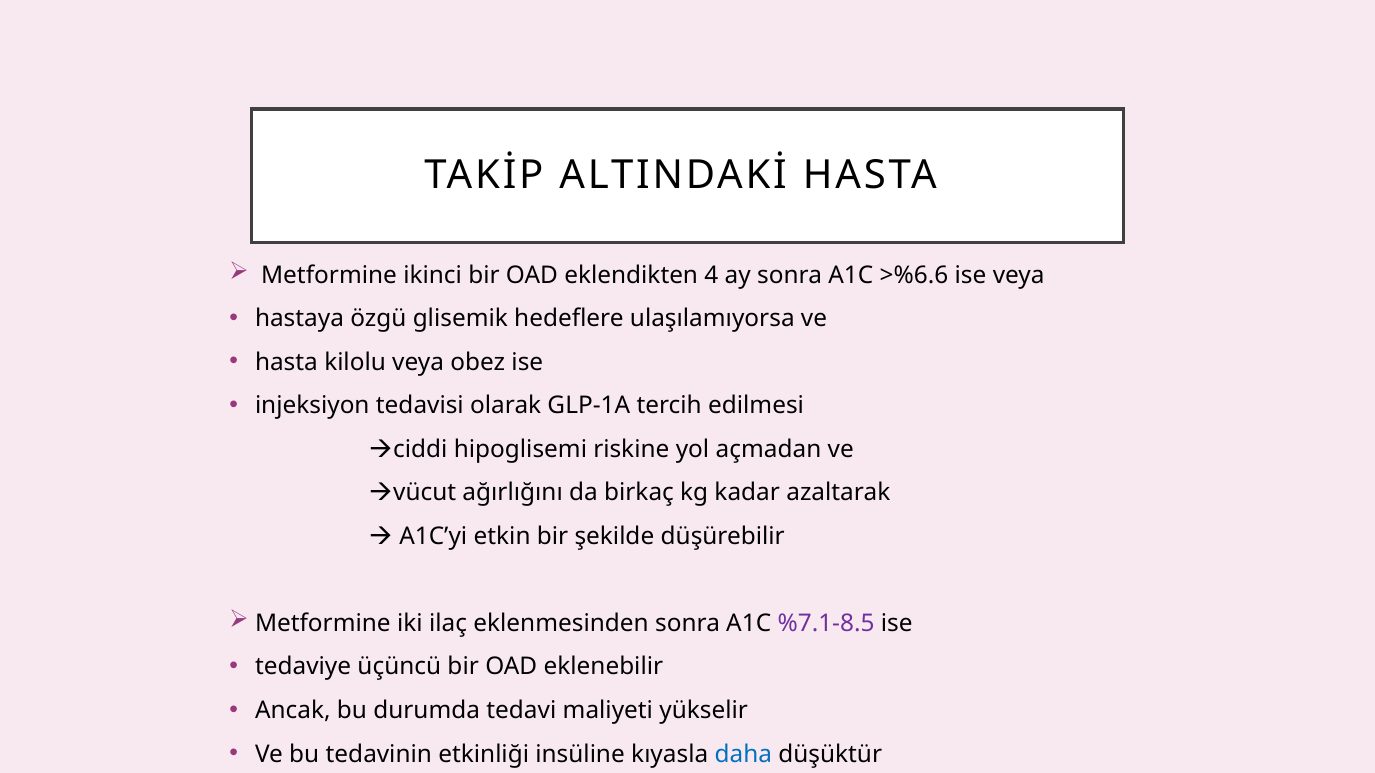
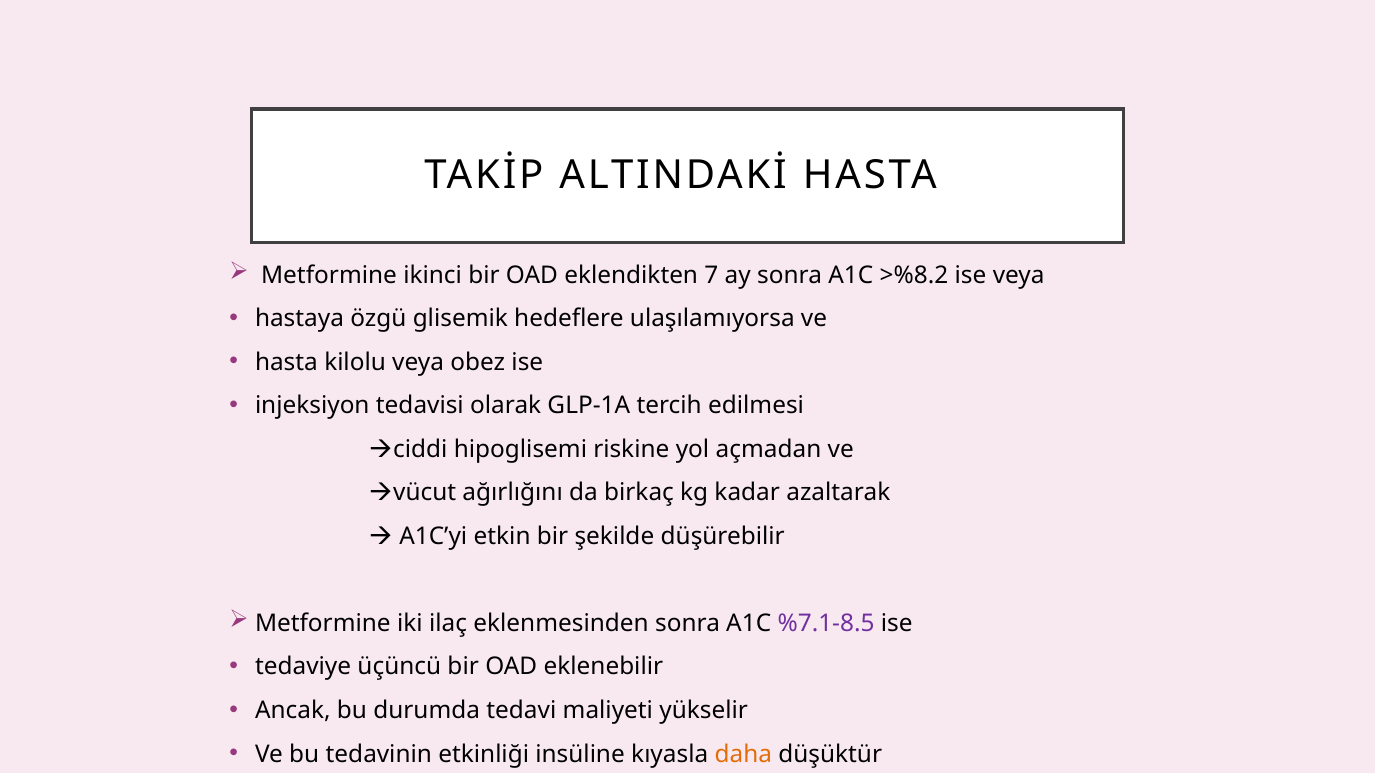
4: 4 -> 7 (711, 275)
>%6.6: >%6.6 -> >%8.2 (914, 275)
daha colour: blue -> orange (743, 754)
